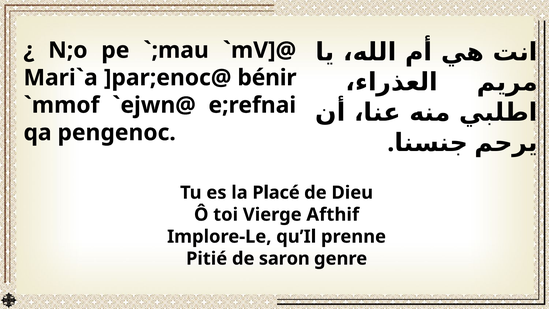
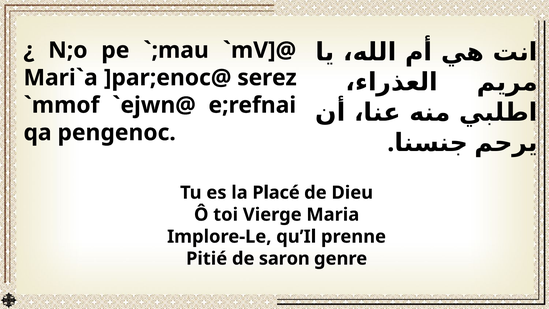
bénir: bénir -> serez (267, 78)
Afthif: Afthif -> Maria (333, 215)
